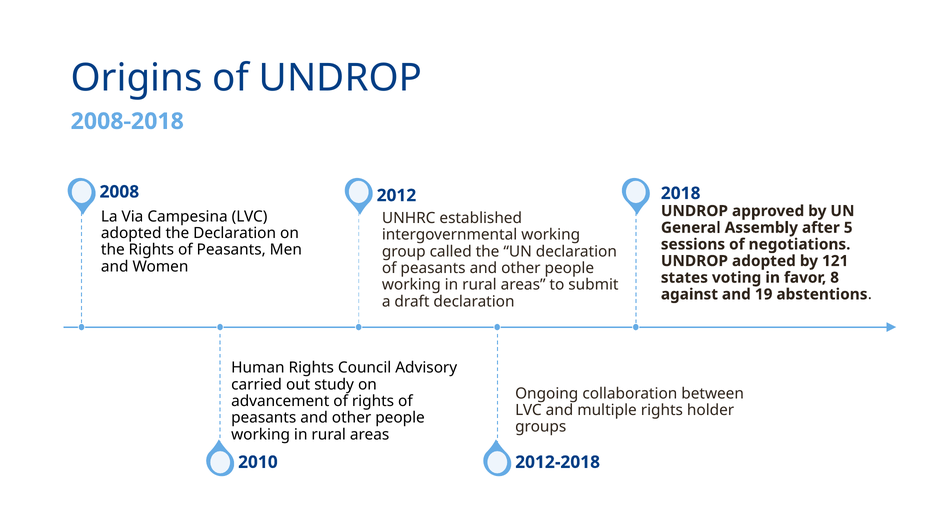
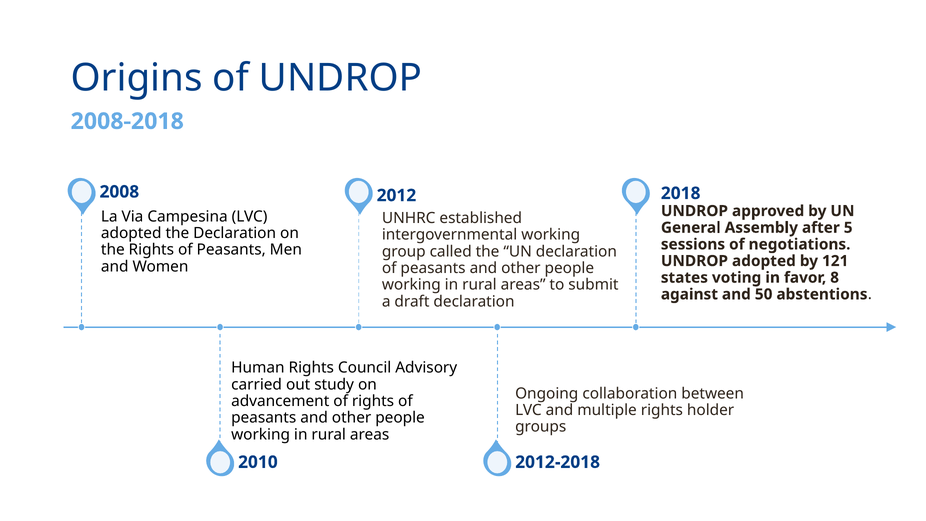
19: 19 -> 50 (764, 294)
